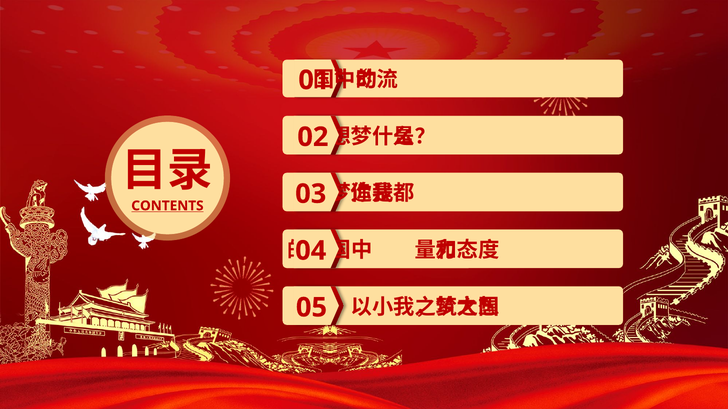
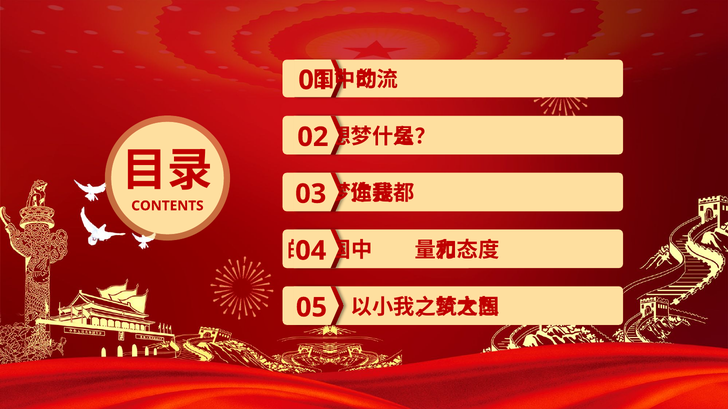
CONTENTS underline: present -> none (167, 206)
